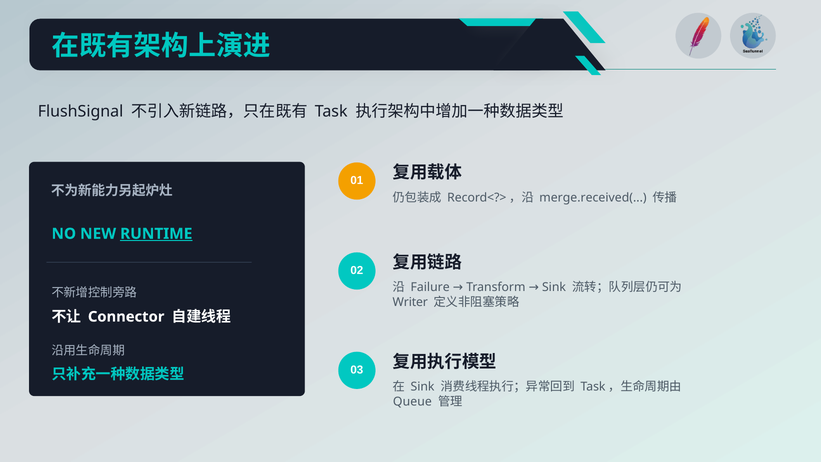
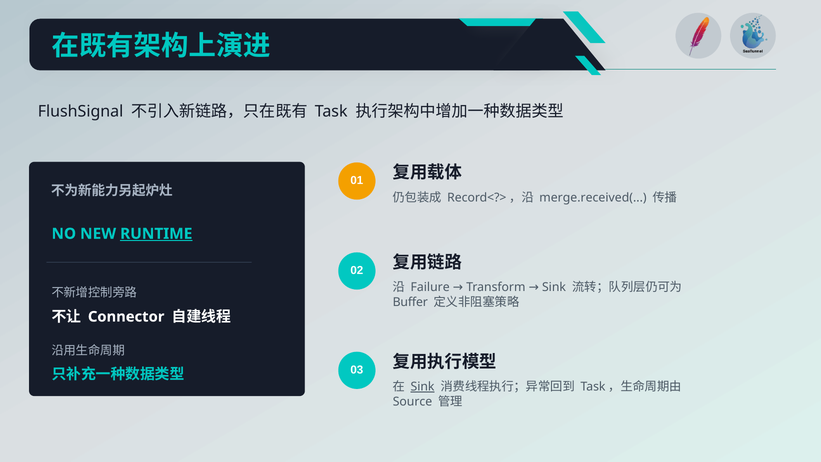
Writer: Writer -> Buffer (410, 302)
Sink underline: none -> present (423, 387)
Queue: Queue -> Source (412, 401)
